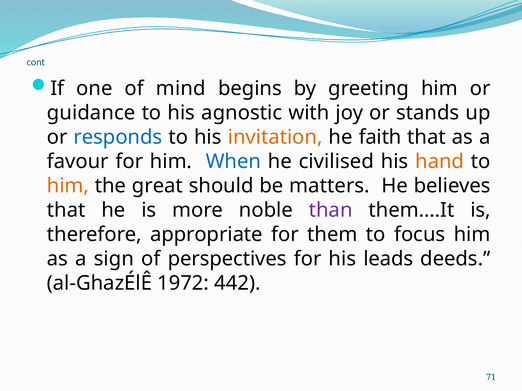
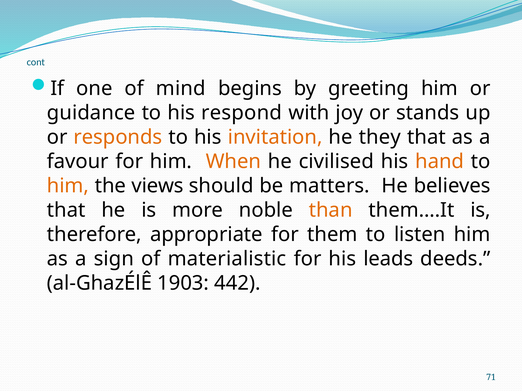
agnostic: agnostic -> respond (242, 113)
responds colour: blue -> orange (118, 137)
faith: faith -> they (380, 137)
When colour: blue -> orange (233, 162)
great: great -> views (158, 186)
than colour: purple -> orange (331, 210)
focus: focus -> listen (420, 235)
perspectives: perspectives -> materialistic (227, 259)
1972: 1972 -> 1903 (183, 284)
